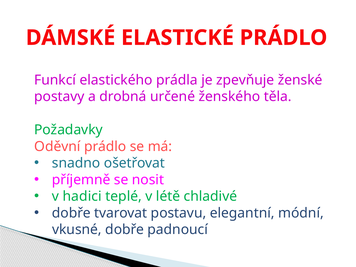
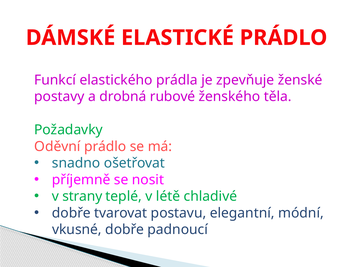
určené: určené -> rubové (173, 97)
hadici: hadici -> strany (82, 196)
